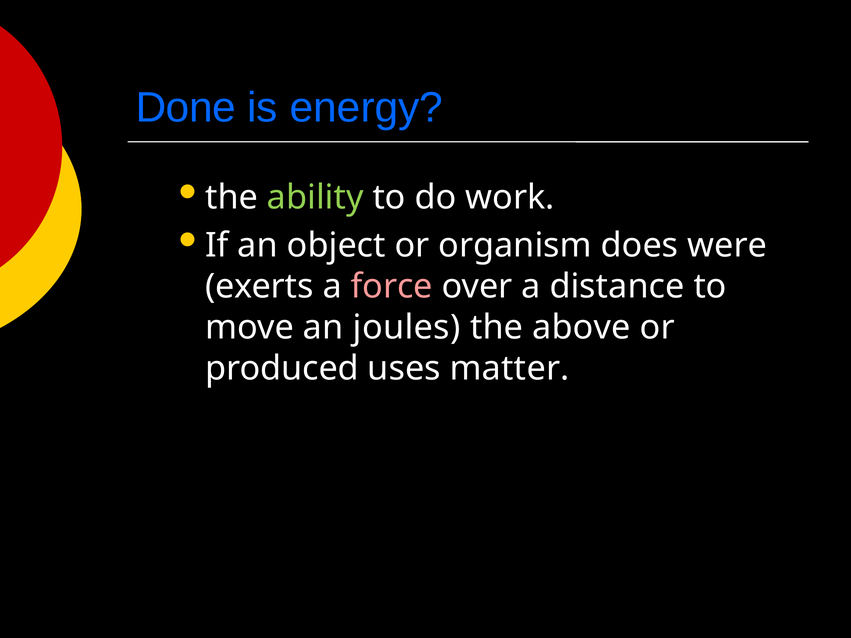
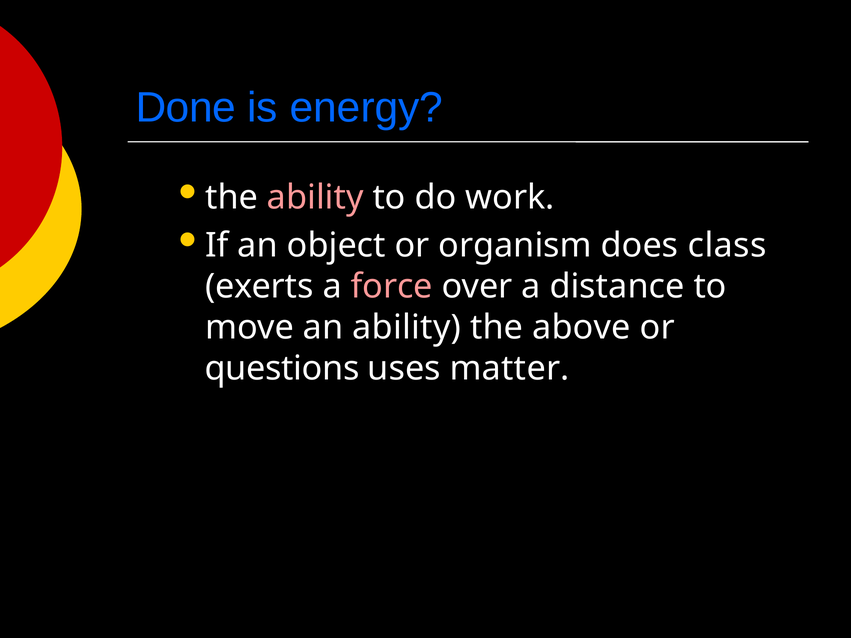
ability colour: light green -> pink (315, 197)
were: were -> class (727, 245)
an joules: joules -> ability (407, 328)
produced: produced -> questions (282, 369)
